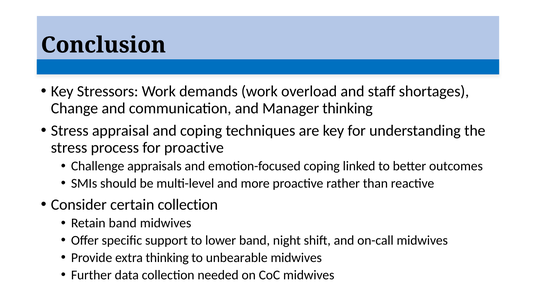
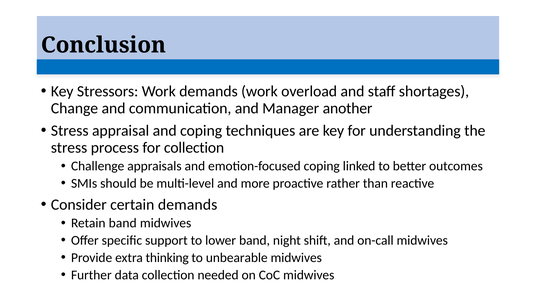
Manager thinking: thinking -> another (348, 108)
for proactive: proactive -> collection (194, 147)
certain collection: collection -> demands (188, 204)
